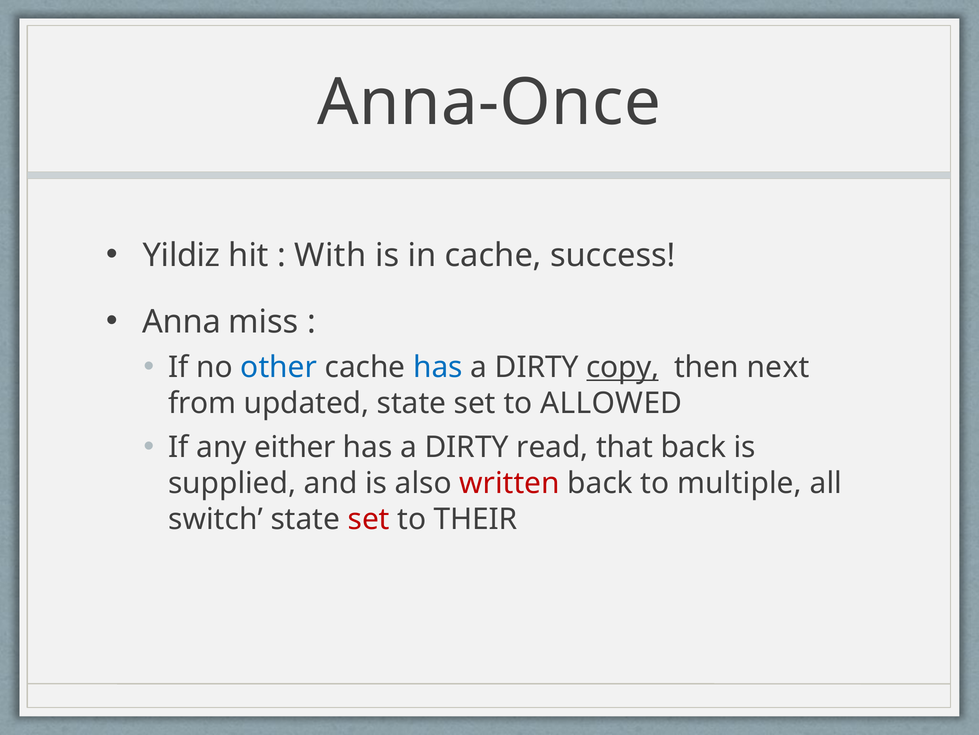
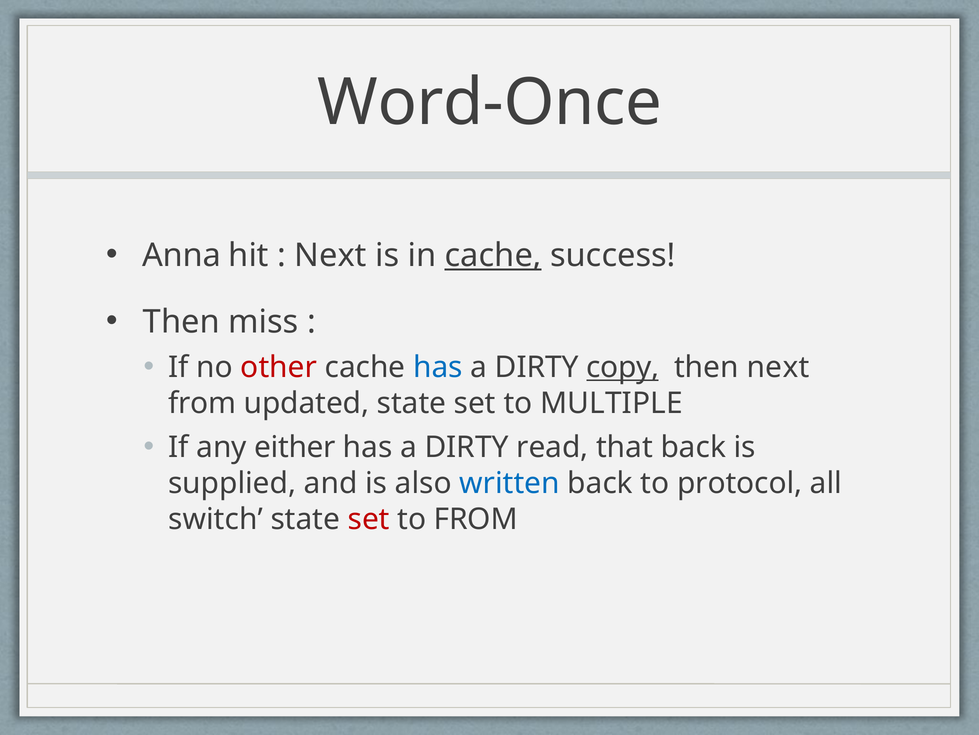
Anna-Once: Anna-Once -> Word-Once (490, 102)
Yildiz: Yildiz -> Anna (182, 255)
With: With -> Next (331, 255)
cache underline: none -> present (493, 255)
Anna: Anna -> Then (181, 322)
other colour: blue -> red (279, 367)
ALLOWED: ALLOWED -> MULTIPLE (611, 403)
written colour: red -> blue (510, 483)
multiple: multiple -> protocol (740, 483)
to THEIR: THEIR -> FROM (476, 519)
